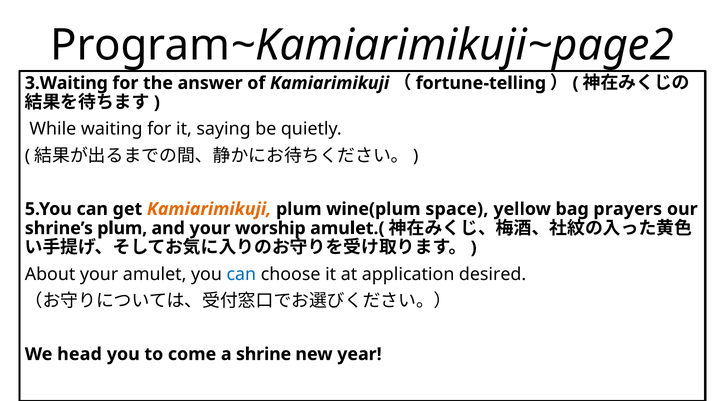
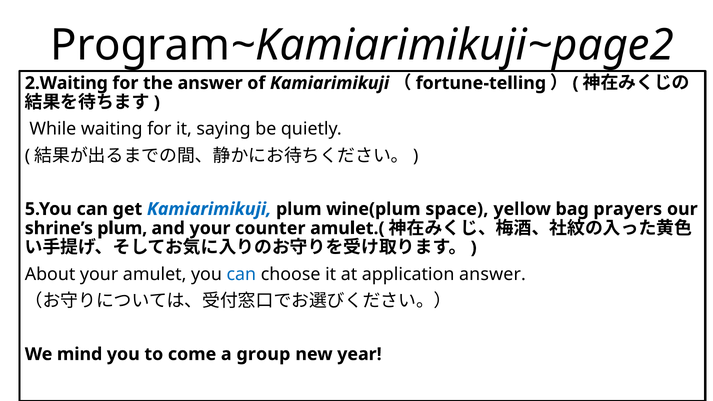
3.Waiting: 3.Waiting -> 2.Waiting (66, 83)
Kamiarimikuji colour: orange -> blue (209, 209)
worship: worship -> counter (270, 228)
application desired: desired -> answer (492, 274)
head: head -> mind (80, 354)
shrine: shrine -> group (263, 354)
